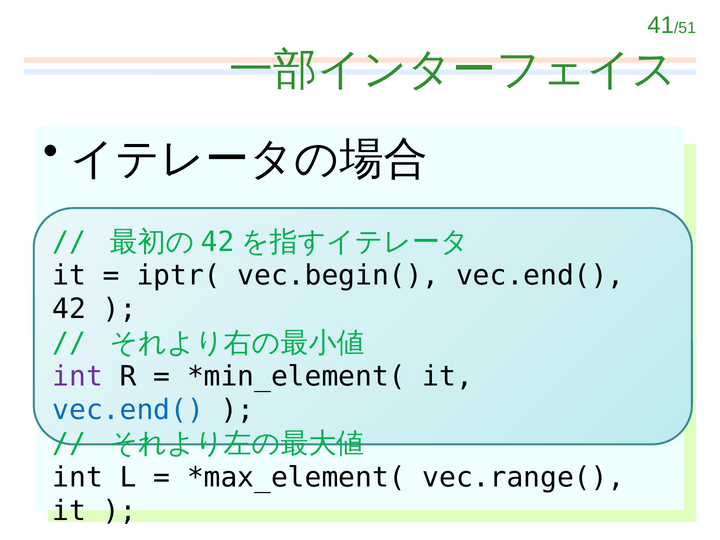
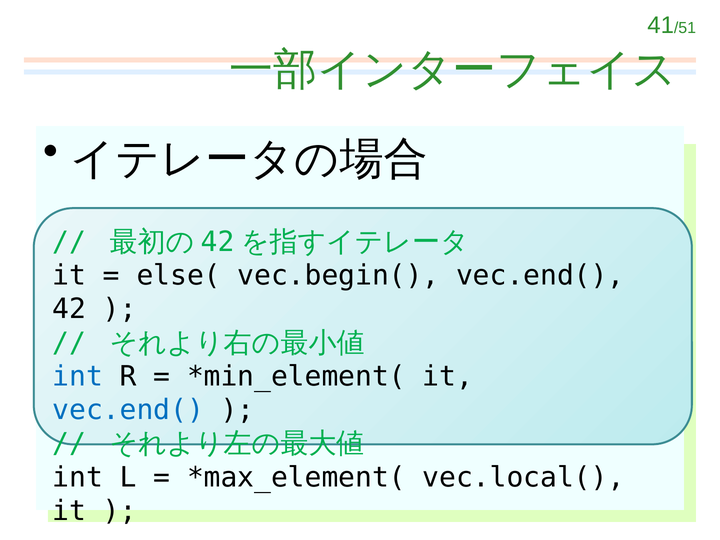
iptr(: iptr( -> else( (179, 276)
int colour: purple -> blue (78, 376)
vec.range(: vec.range( -> vec.local( (523, 477)
